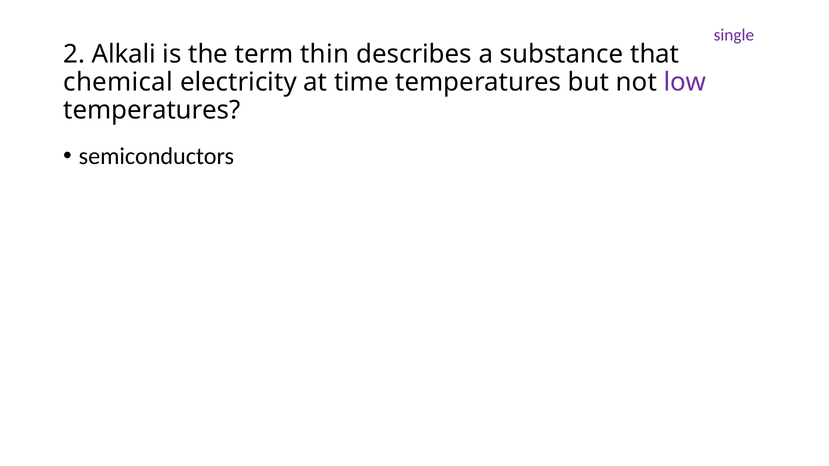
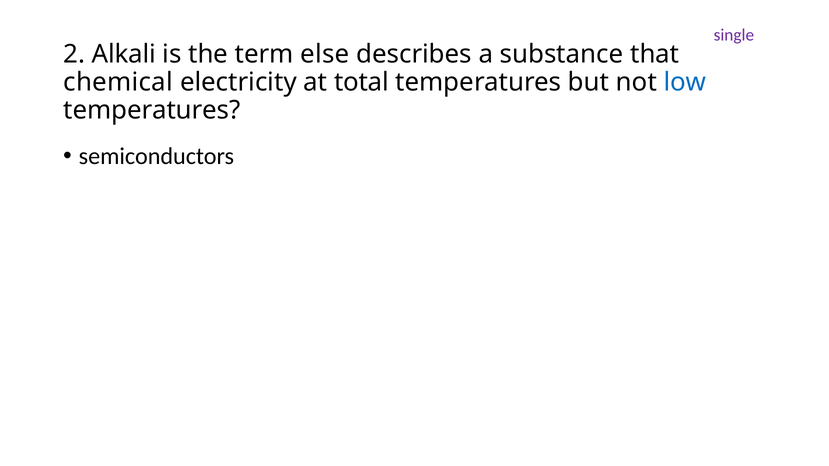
thin: thin -> else (325, 54)
time: time -> total (361, 82)
low colour: purple -> blue (685, 82)
